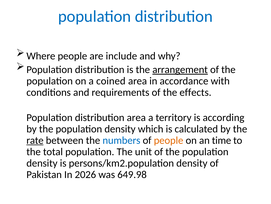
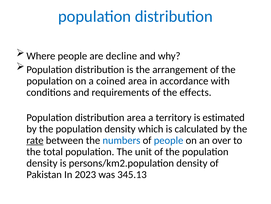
include: include -> decline (121, 56)
arrangement underline: present -> none (180, 69)
according: according -> estimated (224, 117)
people colour: orange -> blue (169, 140)
time: time -> over (222, 140)
2026: 2026 -> 2023 (85, 174)
649.98: 649.98 -> 345.13 (132, 174)
